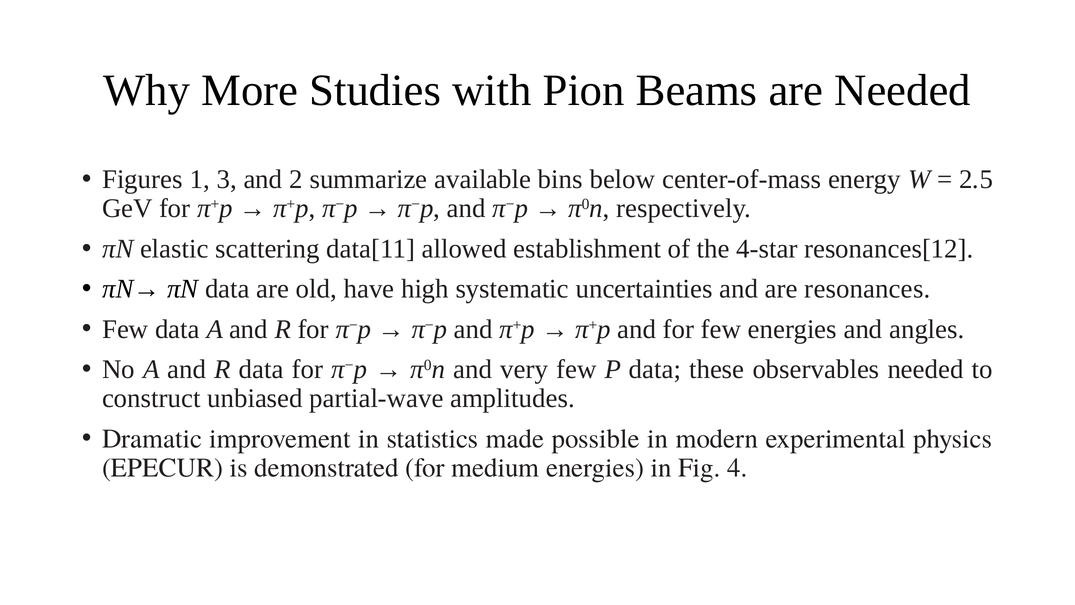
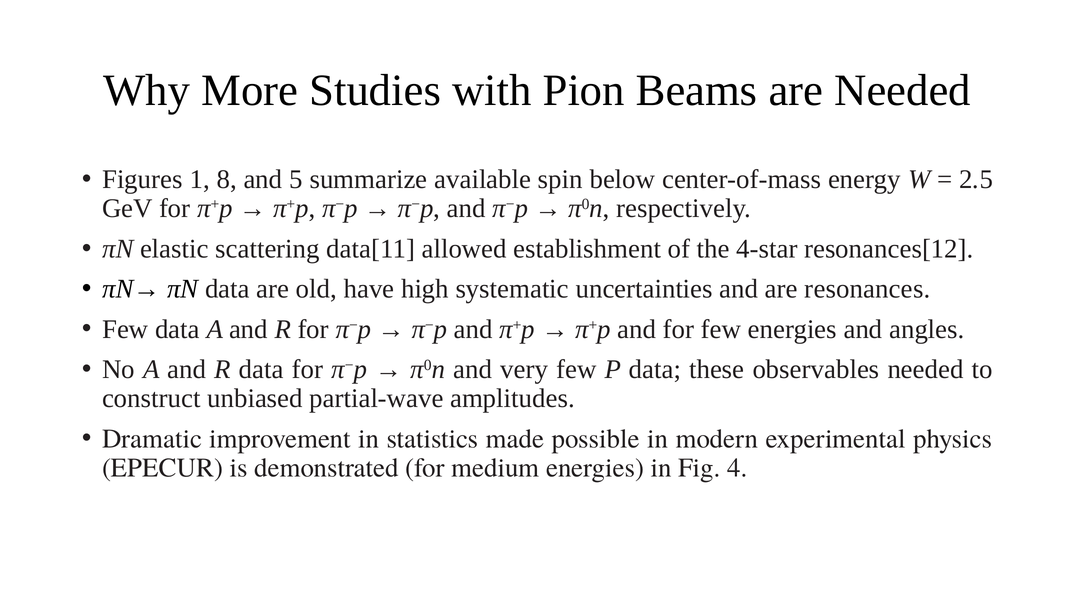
3: 3 -> 8 (227, 179)
2: 2 -> 5 (296, 179)
bins: bins -> spin (560, 179)
